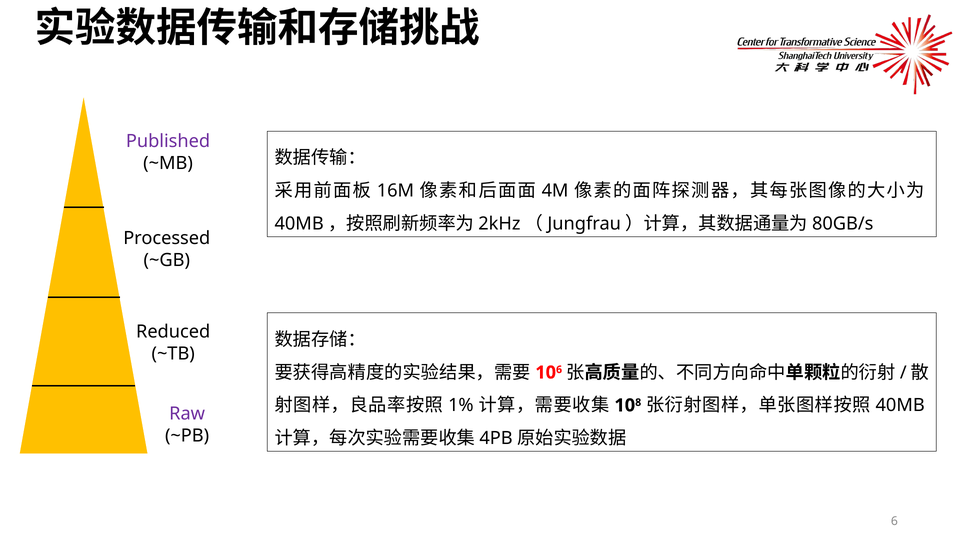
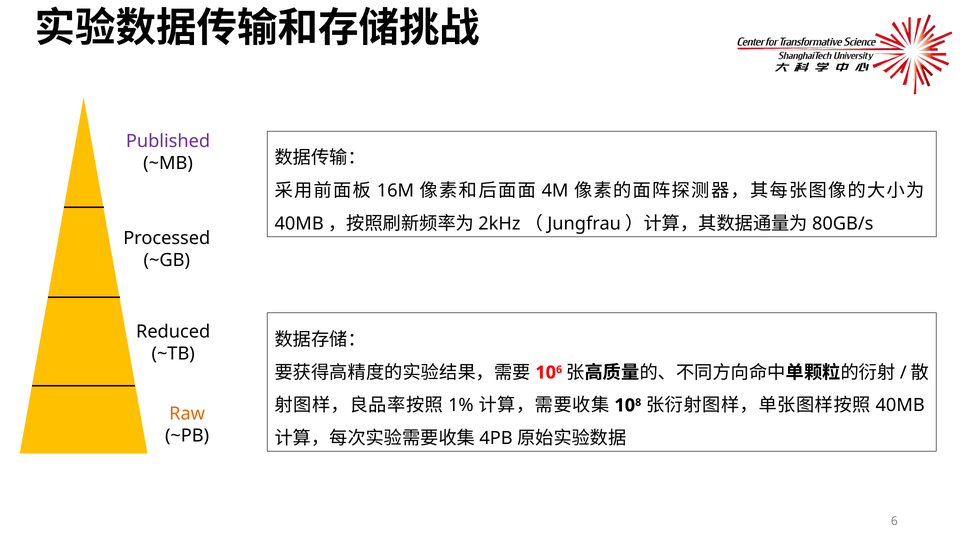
Raw colour: purple -> orange (187, 414)
